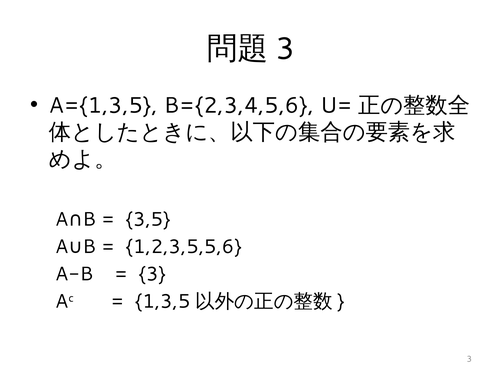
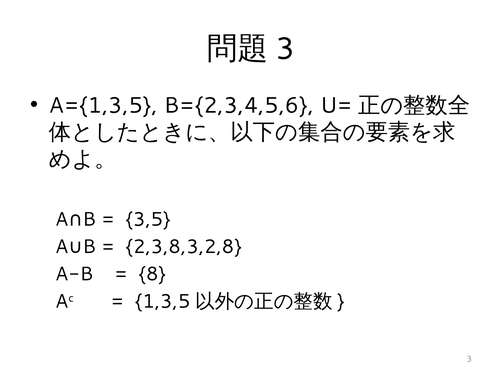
1,2,3,5,5,6: 1,2,3,5,5,6 -> 2,3,8,3,2,8 (184, 246)
3: 3 -> 8 (152, 274)
